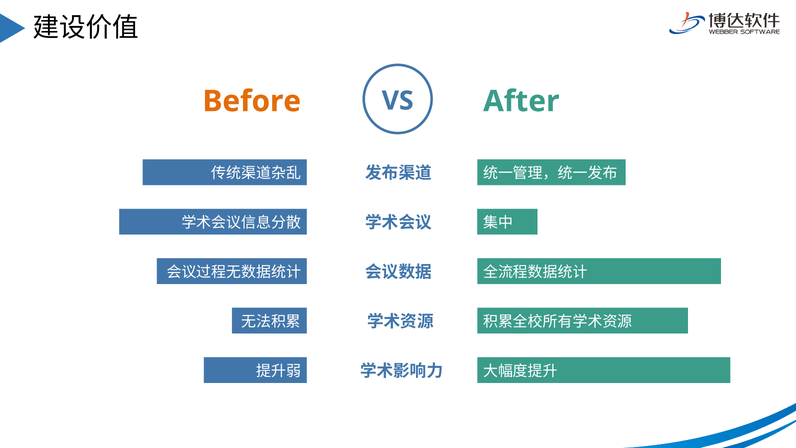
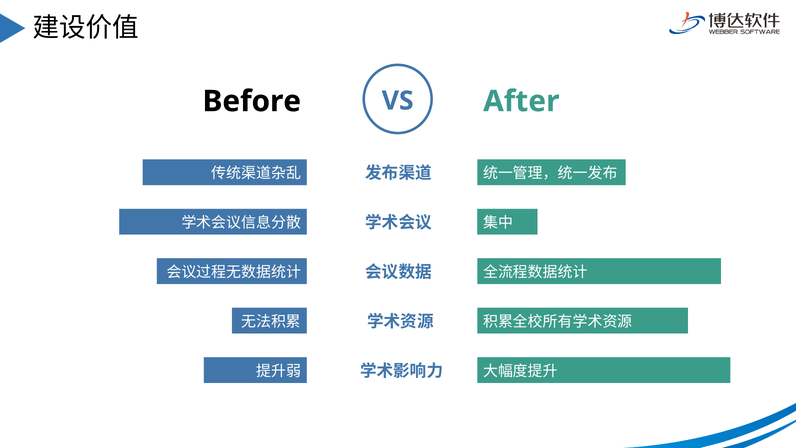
Before colour: orange -> black (252, 101)
